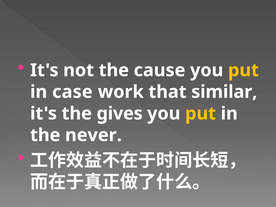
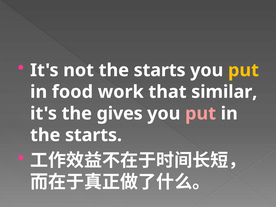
not the cause: cause -> starts (160, 70)
case: case -> food (72, 92)
put colour: yellow -> pink (201, 114)
never: never -> starts (93, 135)
